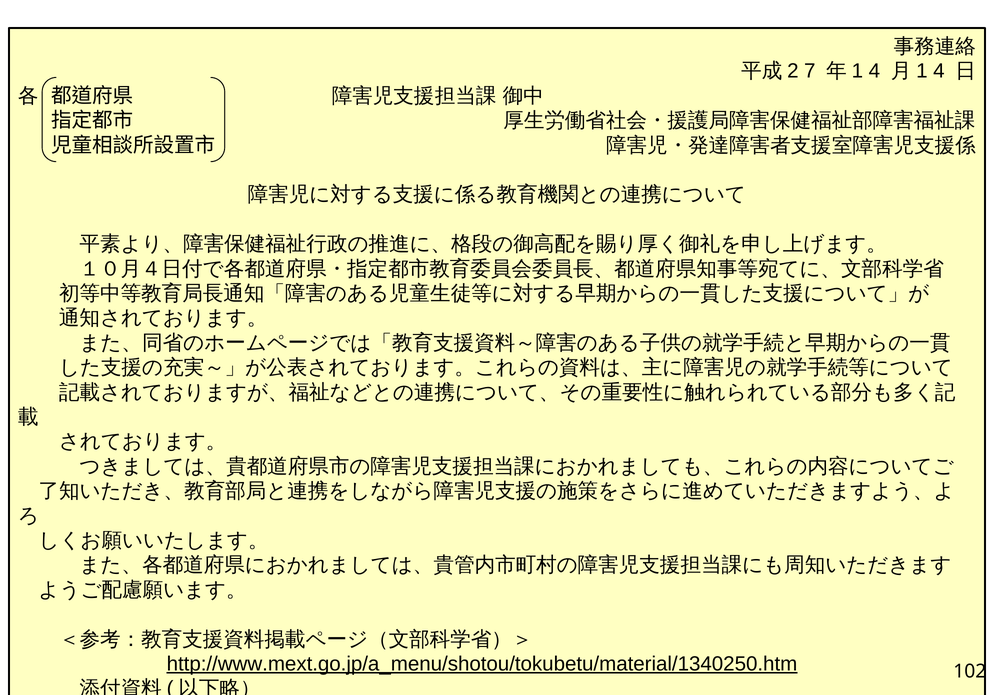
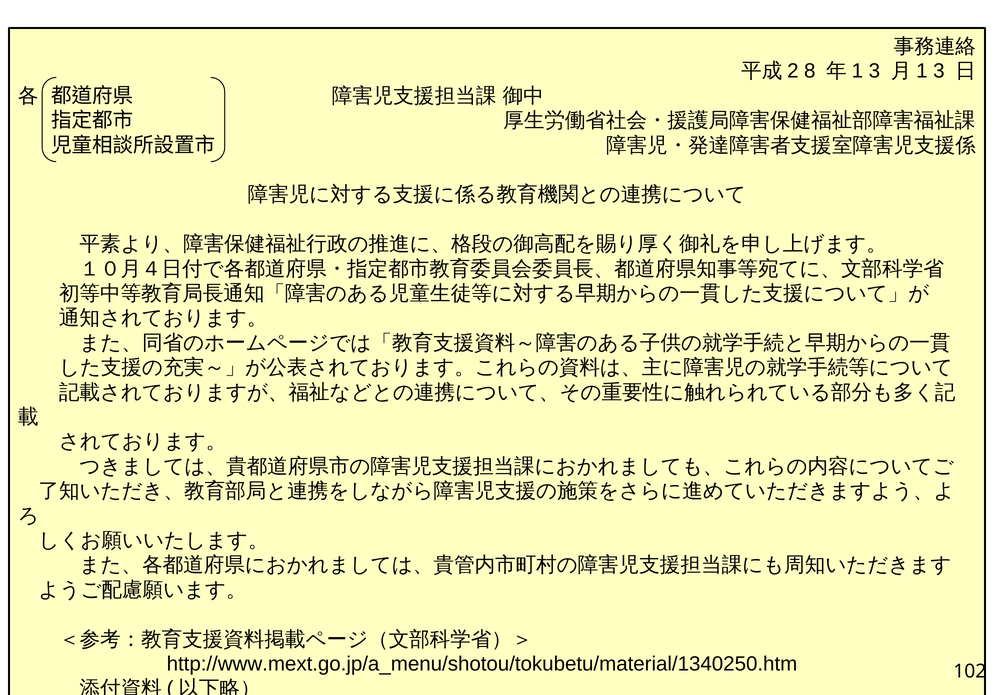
7: 7 -> 8 (810, 71)
4: 4 -> 3 (874, 71)
4: 4 -> 3 (939, 71)
http://www.mext.go.jp/a_menu/shotou/tokubetu/material/1340250.htm underline: present -> none (482, 664)
